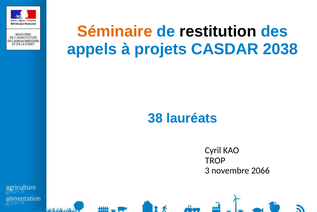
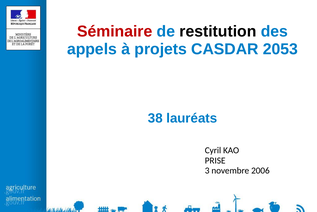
Séminaire colour: orange -> red (115, 31)
2038: 2038 -> 2053 (280, 49)
TROP: TROP -> PRISE (215, 160)
2066: 2066 -> 2006 (260, 170)
